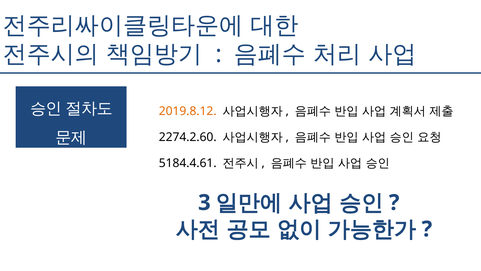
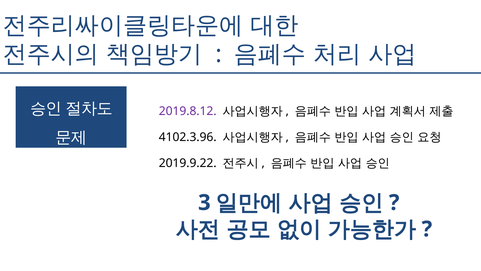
2019.8.12 colour: orange -> purple (188, 111)
2274.2.60: 2274.2.60 -> 4102.3.96 (188, 137)
5184.4.61: 5184.4.61 -> 2019.9.22 (188, 163)
